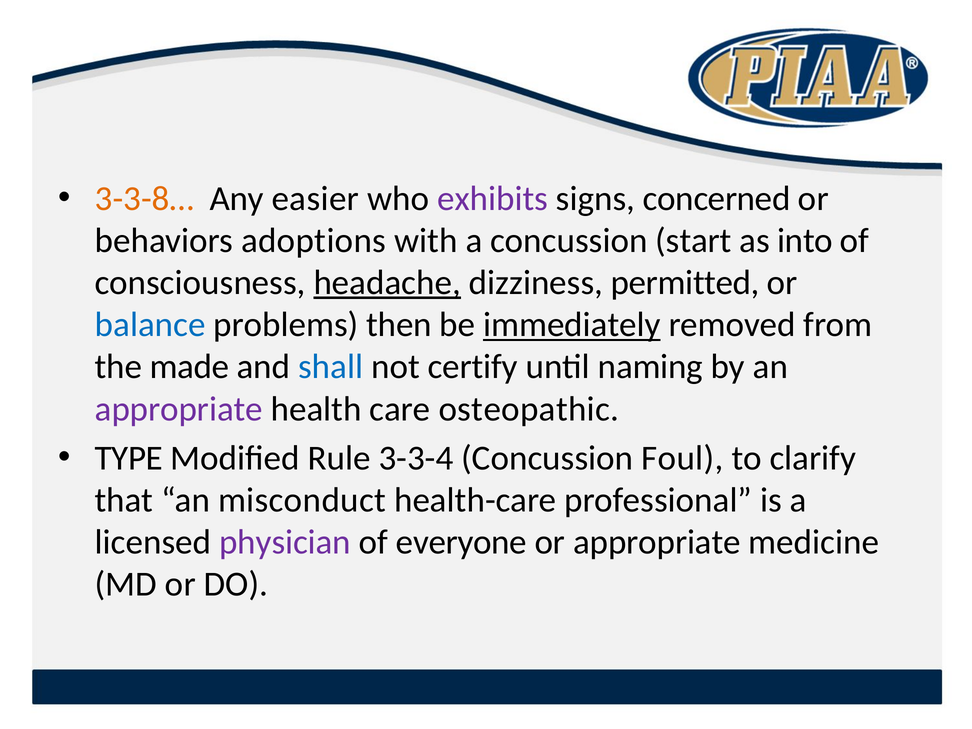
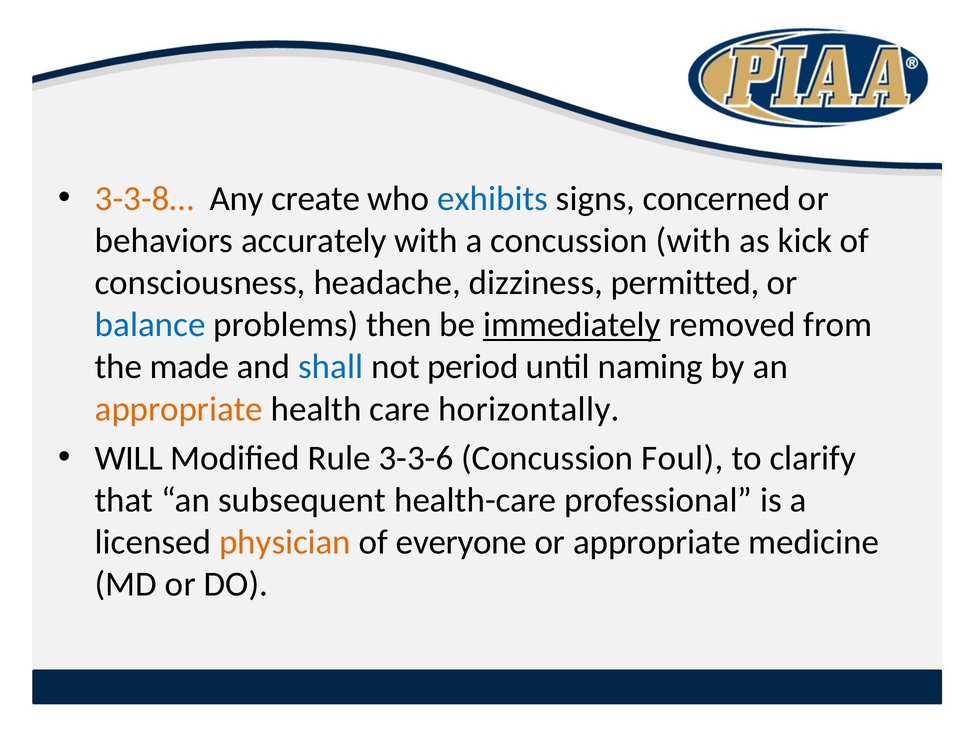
easier: easier -> create (316, 198)
exhibits colour: purple -> blue (493, 198)
adoptions: adoptions -> accurately (314, 241)
concussion start: start -> with (693, 241)
into: into -> kick (805, 241)
headache underline: present -> none (387, 283)
certify: certify -> period (473, 367)
appropriate colour: purple -> orange (179, 409)
osteopathic: osteopathic -> horizontally (529, 409)
TYPE: TYPE -> WILL (129, 458)
3-3-4: 3-3-4 -> 3-3-6 (416, 458)
misconduct: misconduct -> subsequent (302, 500)
physician colour: purple -> orange (285, 542)
